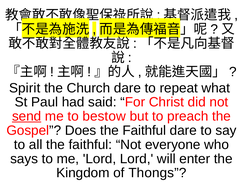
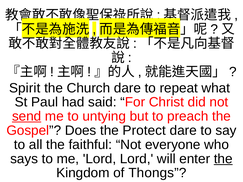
bestow: bestow -> untying (104, 116)
Does the Faithful: Faithful -> Protect (144, 131)
the underline: none -> present (223, 159)
